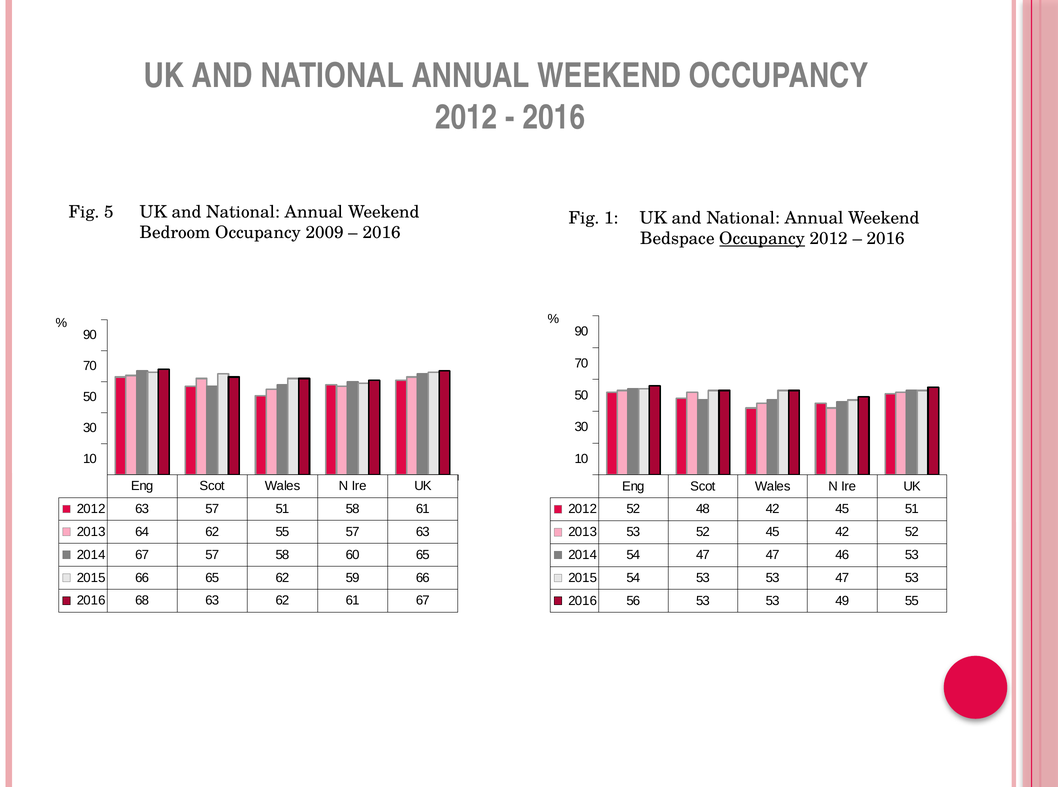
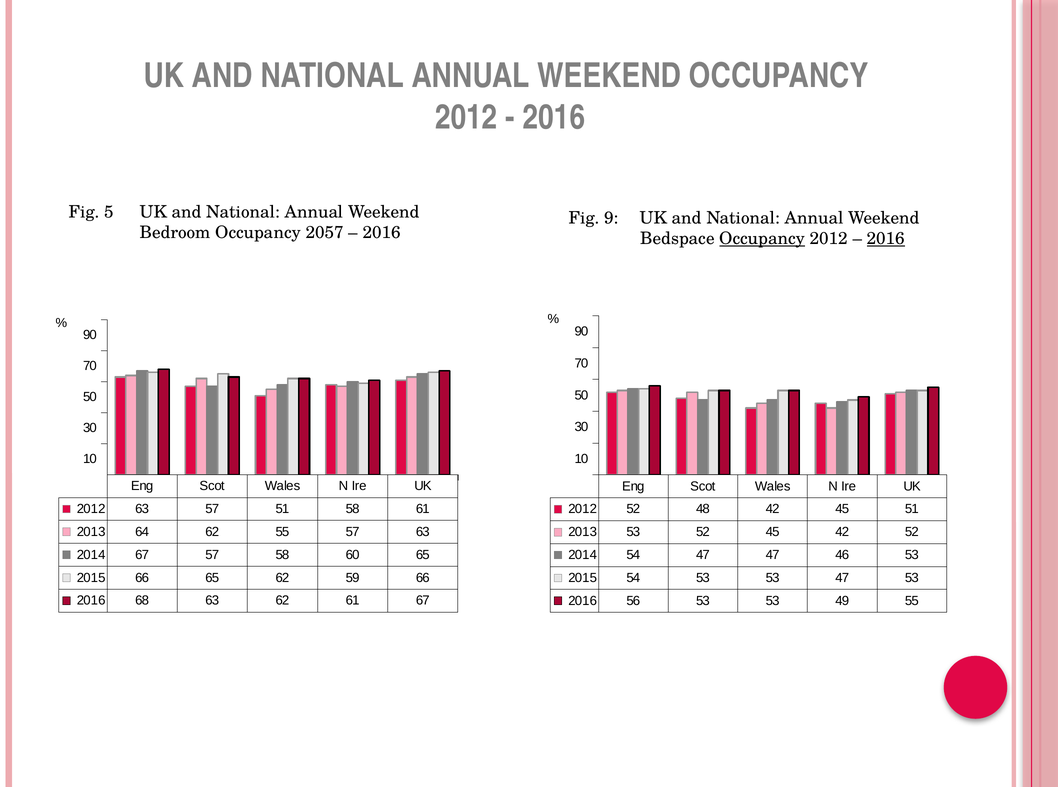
1: 1 -> 9 (612, 218)
2009: 2009 -> 2057 (325, 232)
2016 underline: none -> present (886, 239)
